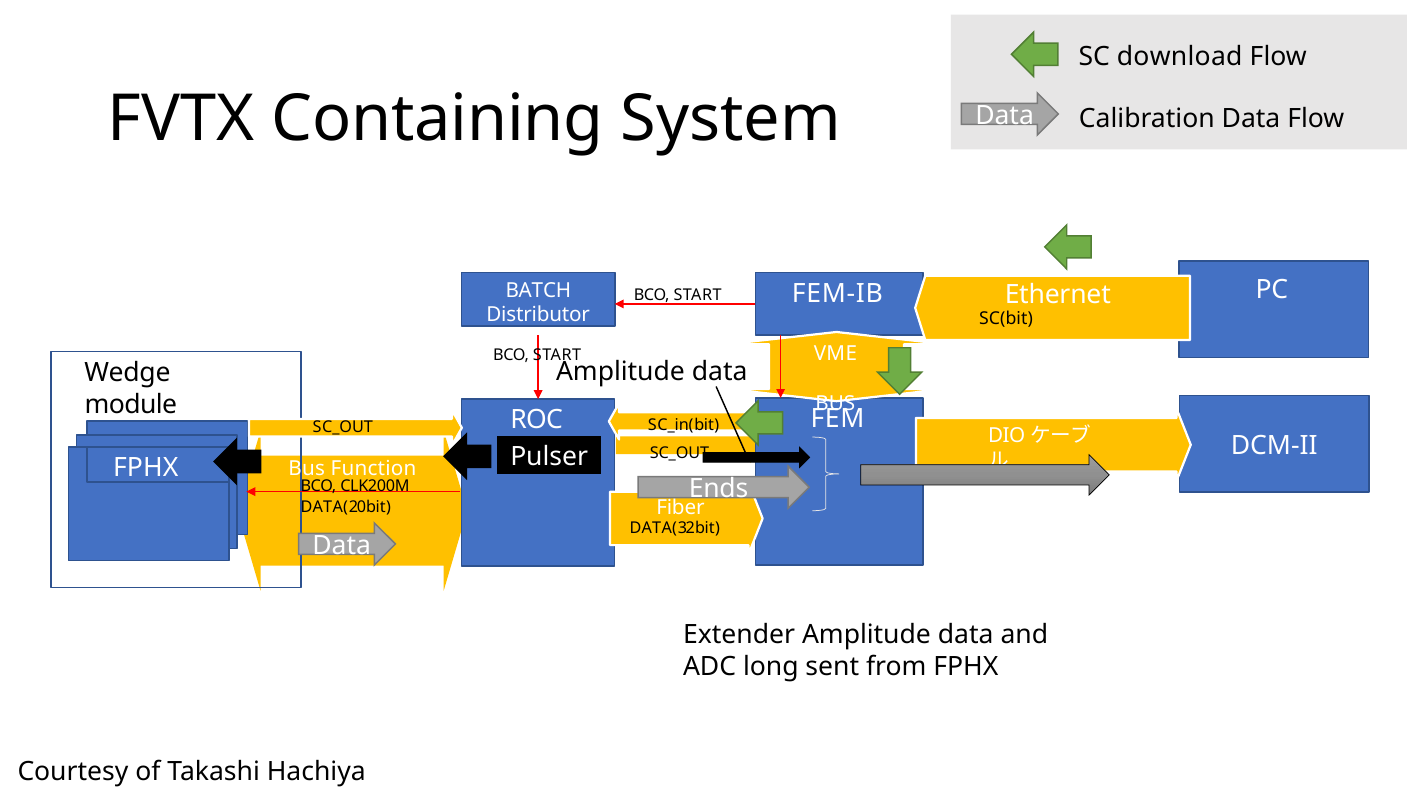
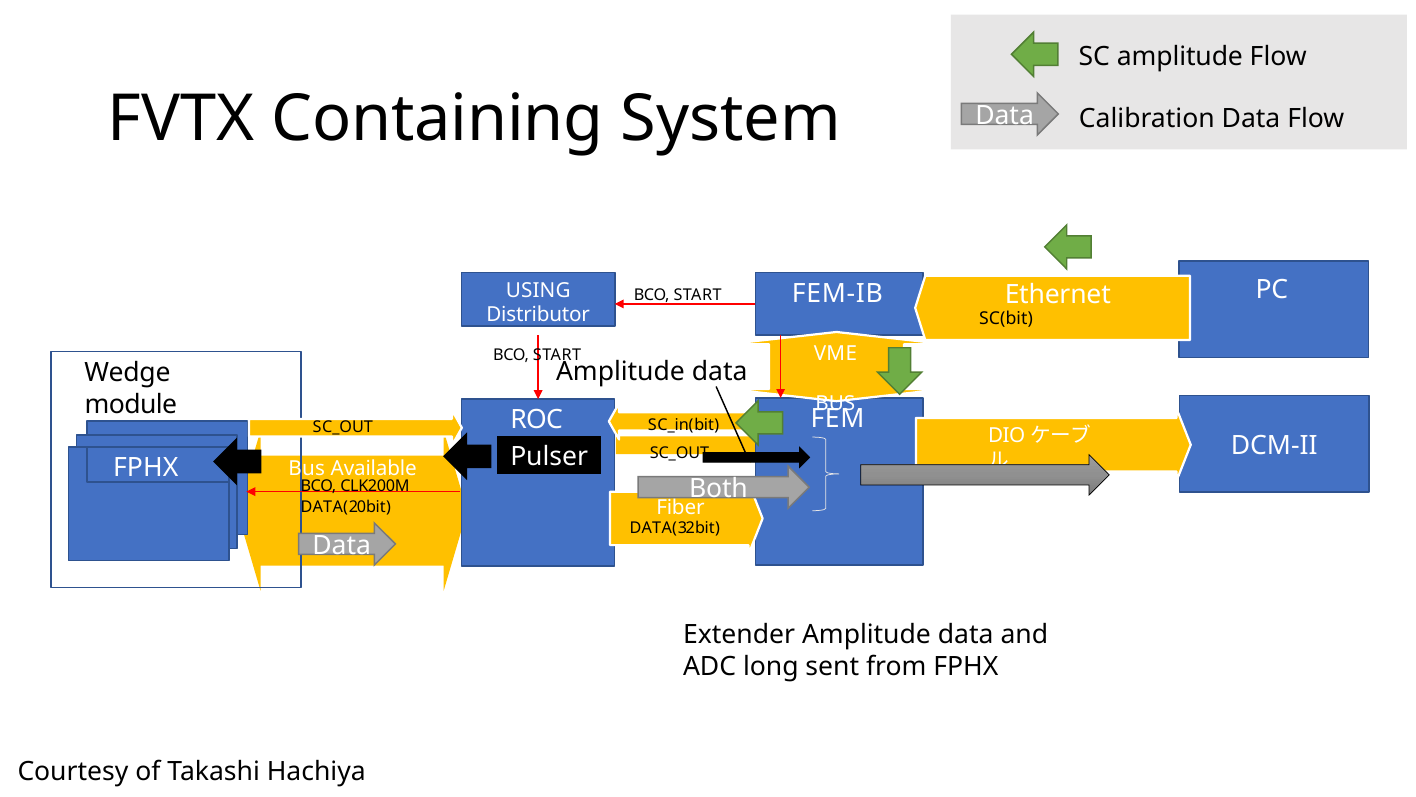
SC download: download -> amplitude (1180, 57)
BATCH: BATCH -> USING (538, 290)
Function: Function -> Available (374, 468)
Ends: Ends -> Both (718, 489)
